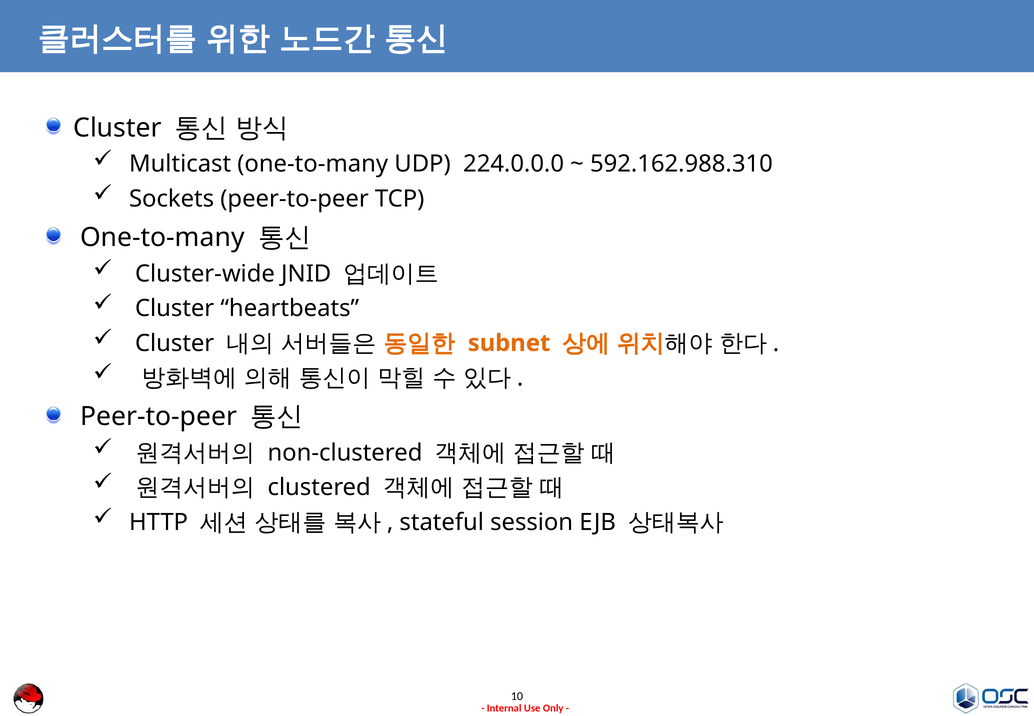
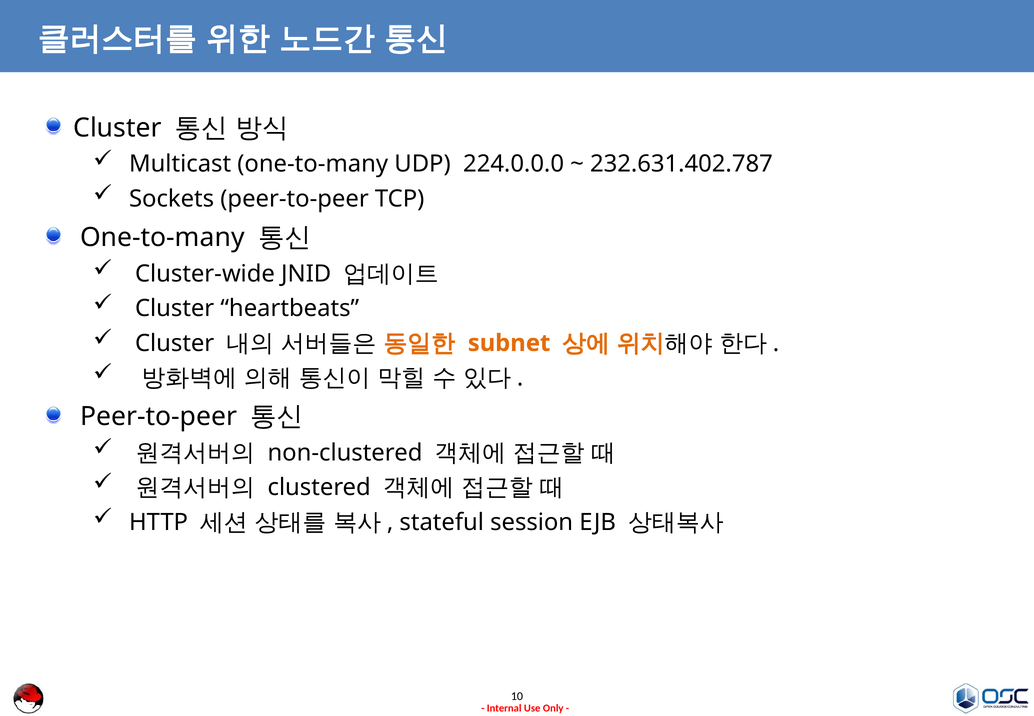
592.162.988.310: 592.162.988.310 -> 232.631.402.787 (681, 164)
